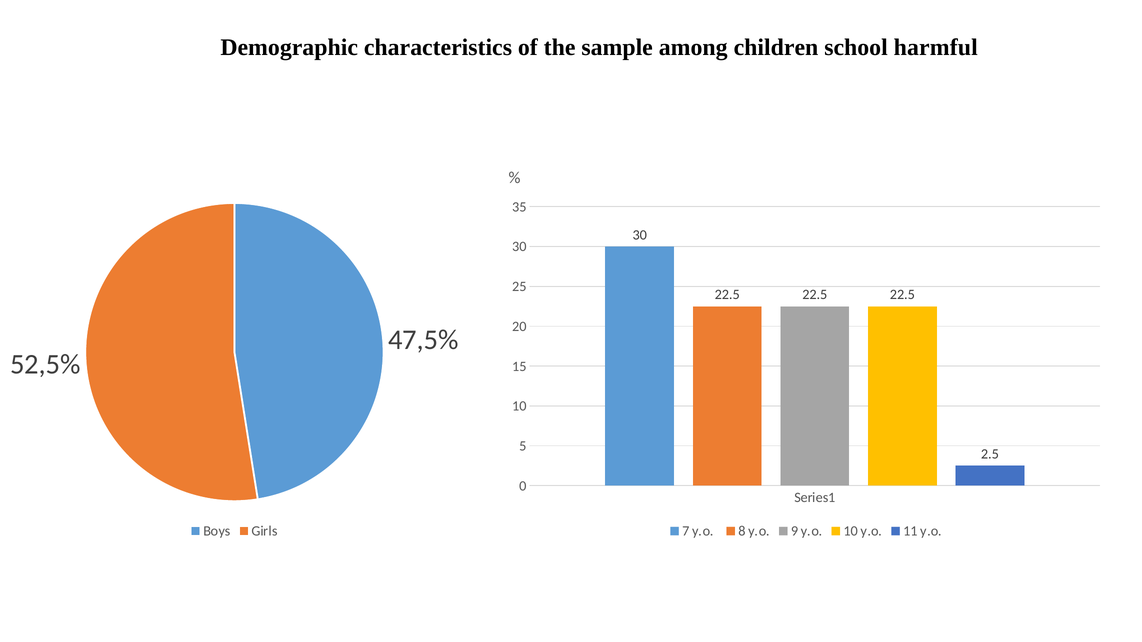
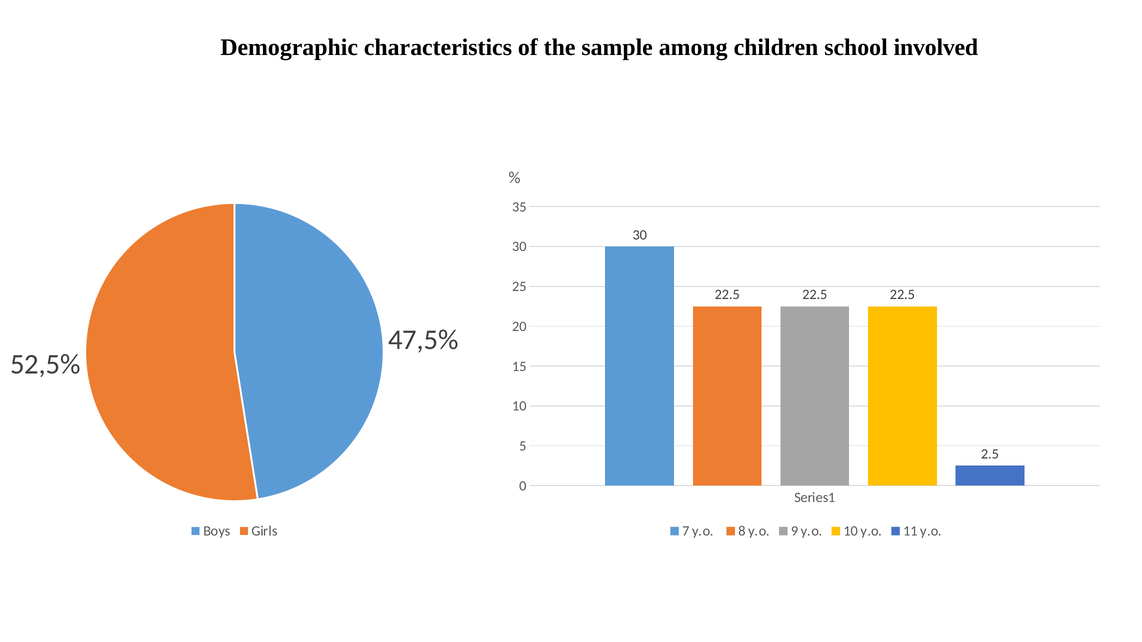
harmful: harmful -> involved (936, 48)
